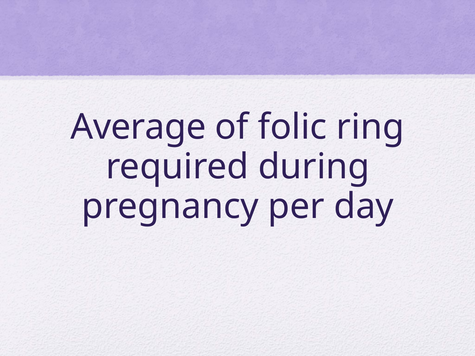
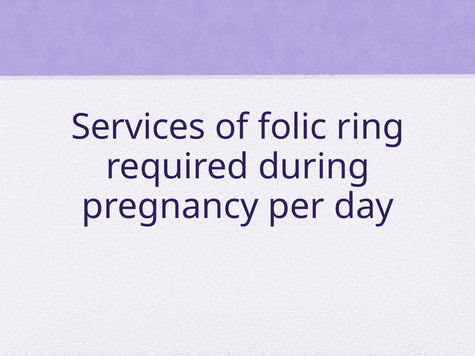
Average: Average -> Services (138, 127)
